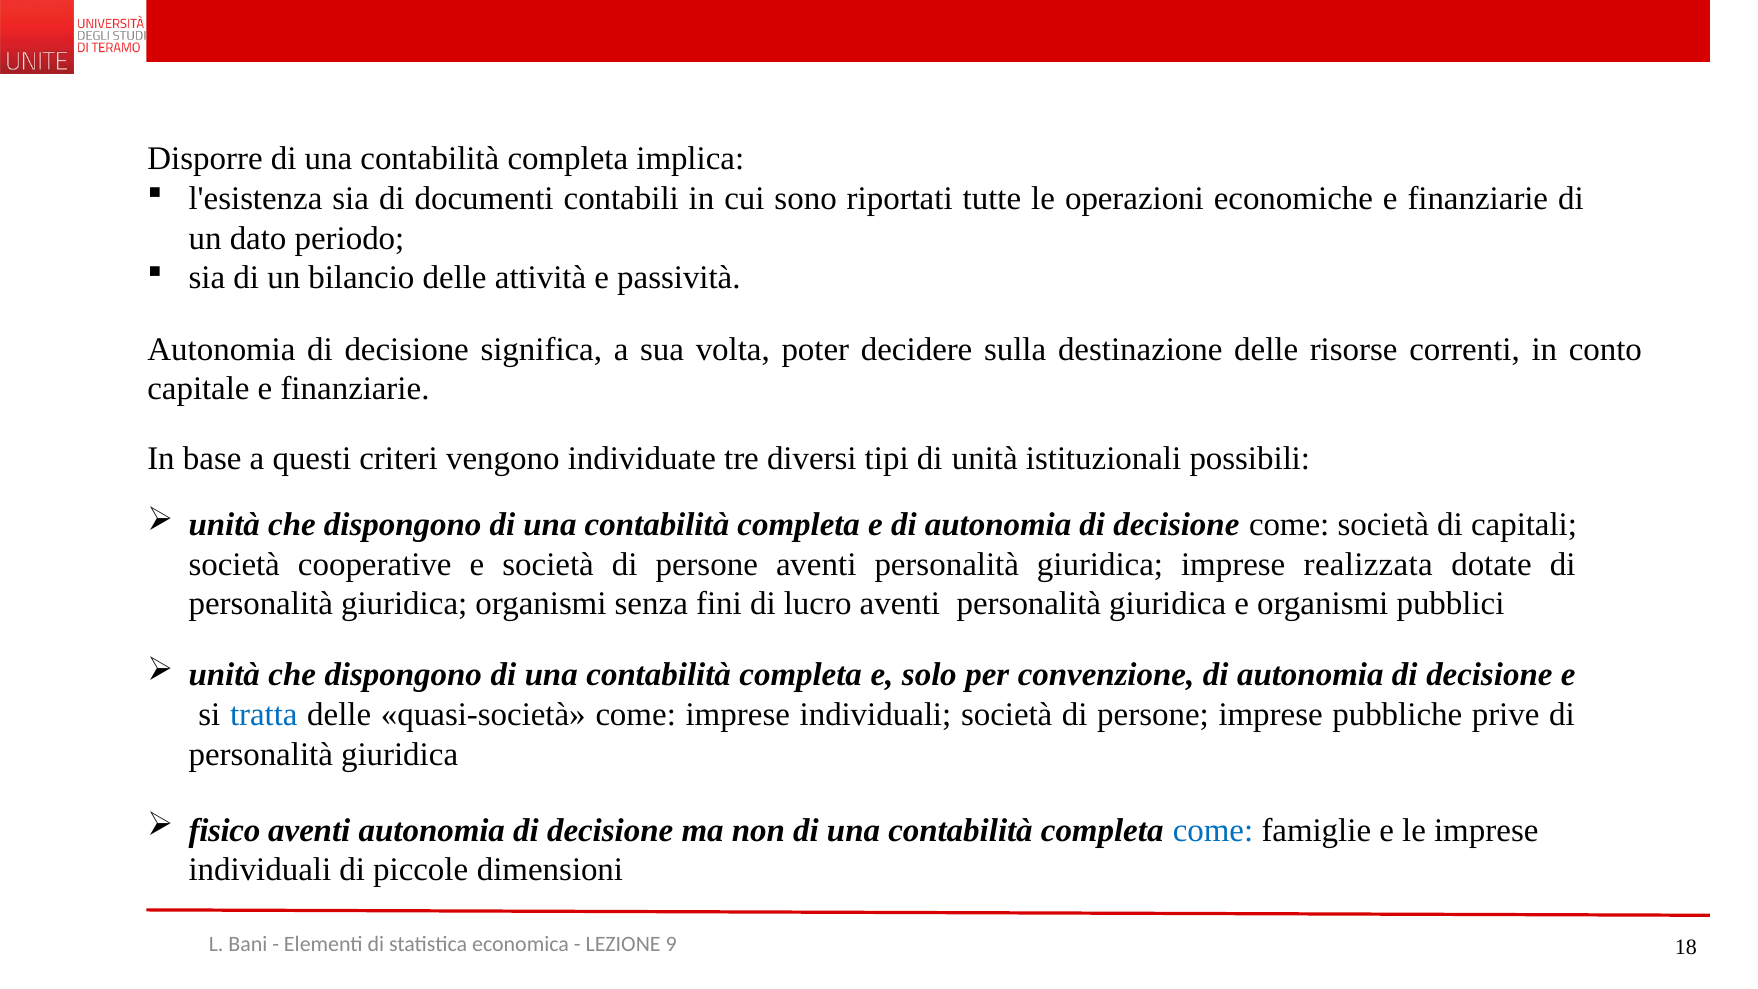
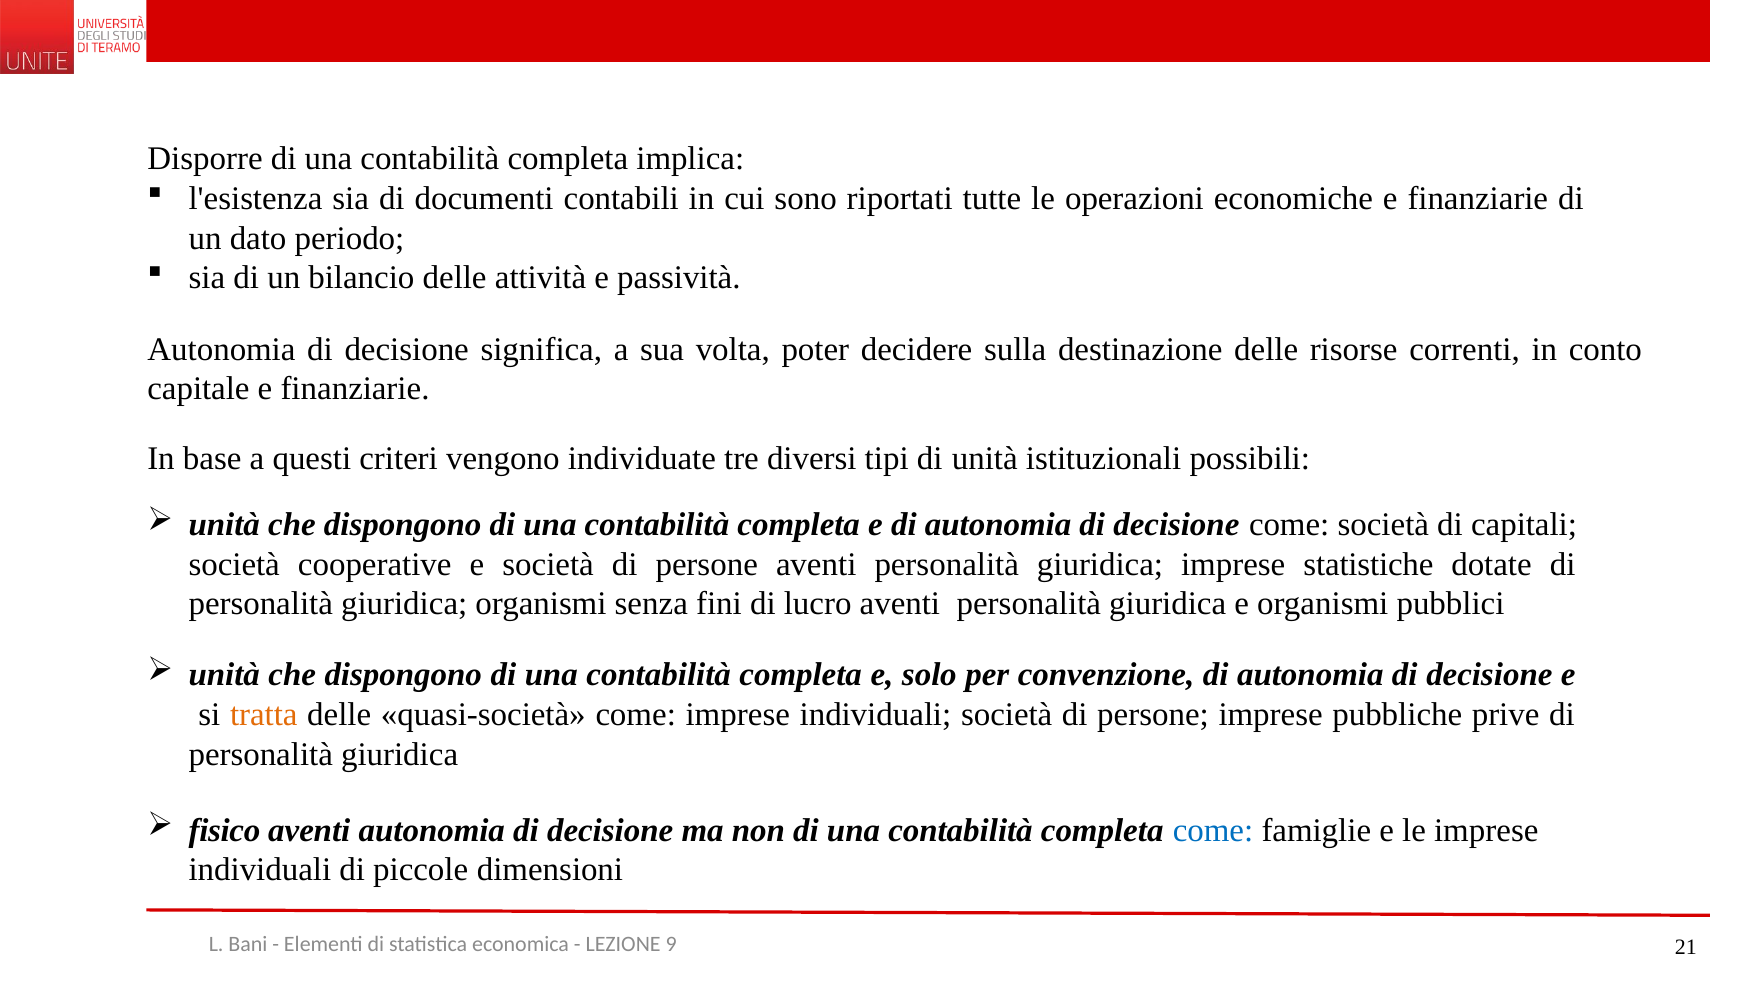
realizzata: realizzata -> statistiche (1368, 564)
tratta colour: blue -> orange (264, 714)
18: 18 -> 21 (1686, 947)
